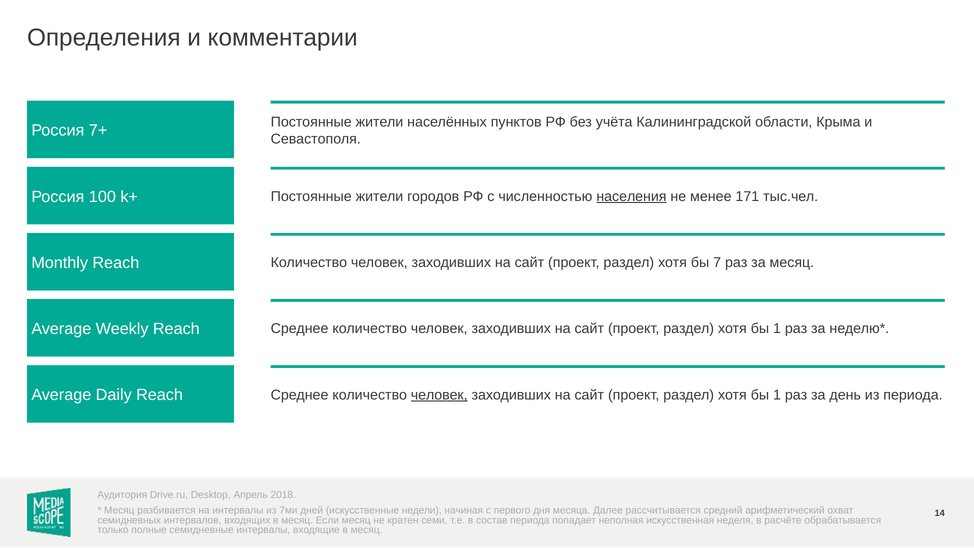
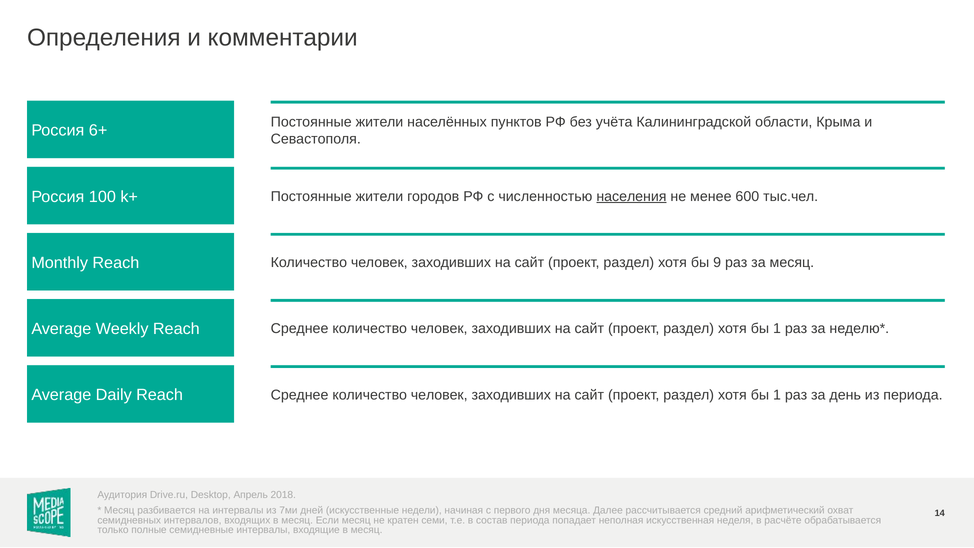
7+: 7+ -> 6+ (98, 131)
171: 171 -> 600 (747, 196)
7: 7 -> 9 (717, 263)
человек underline: present -> none (439, 395)
